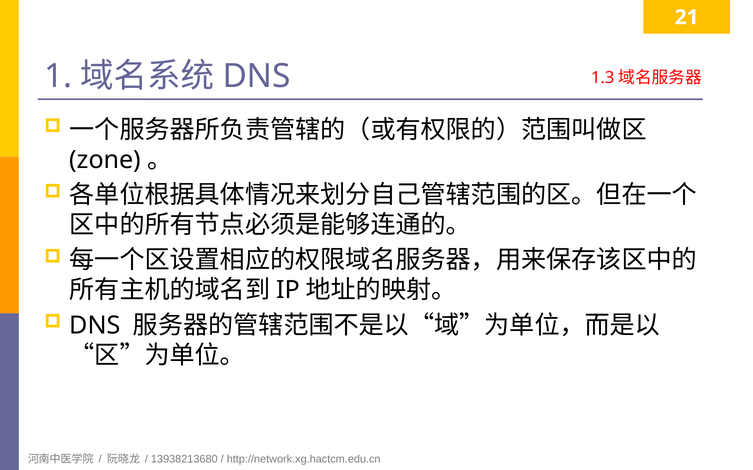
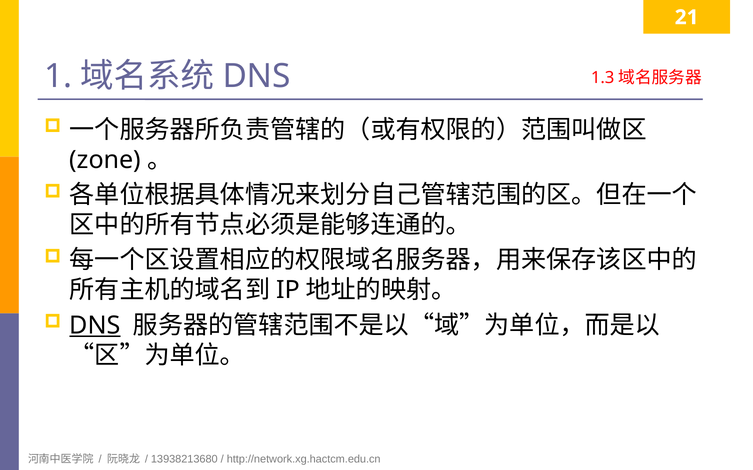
DNS underline: none -> present (95, 326)
